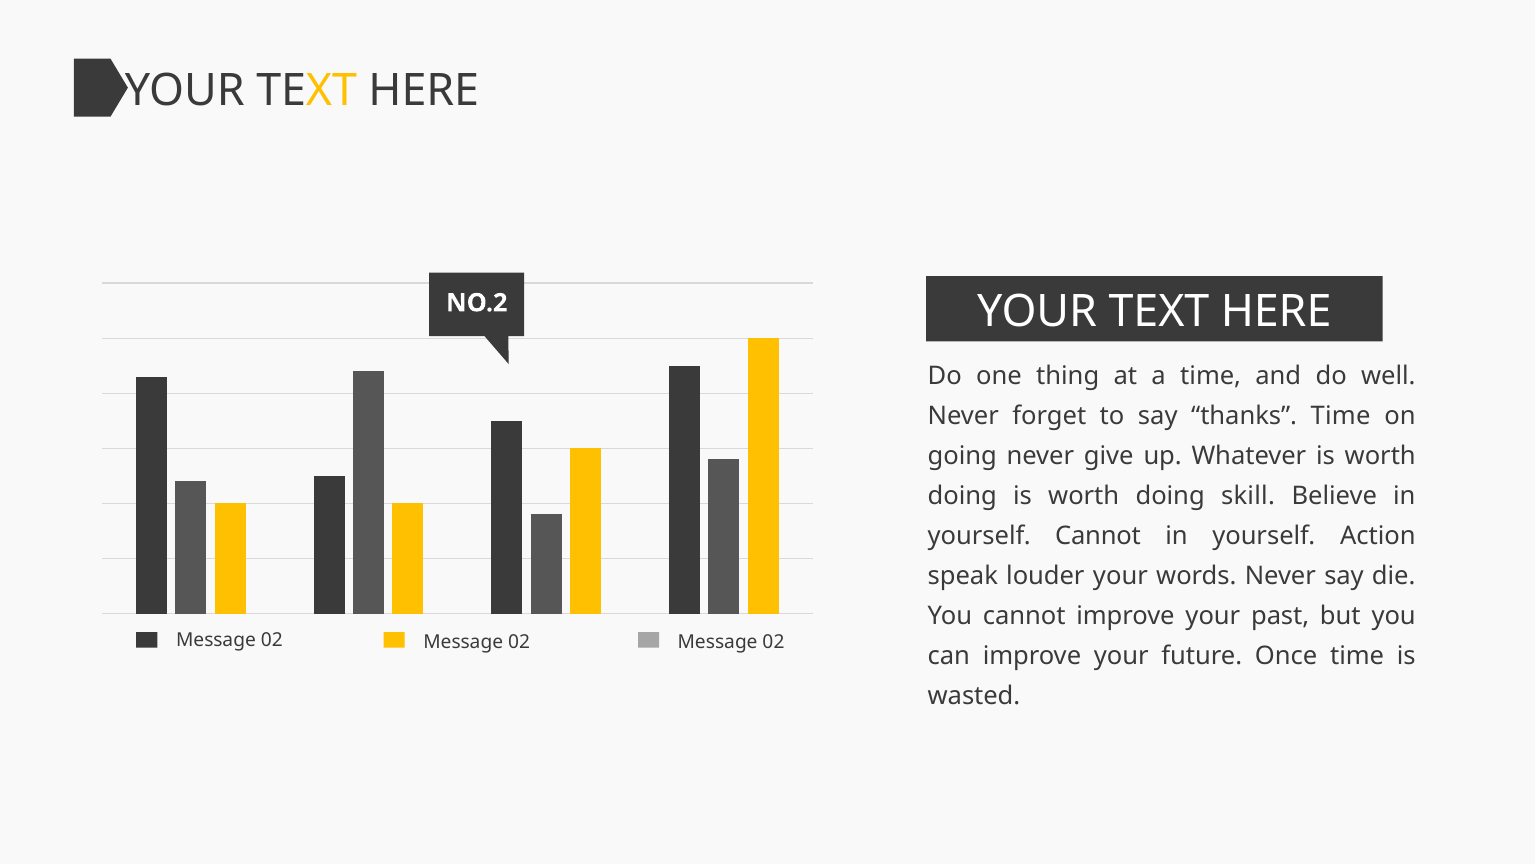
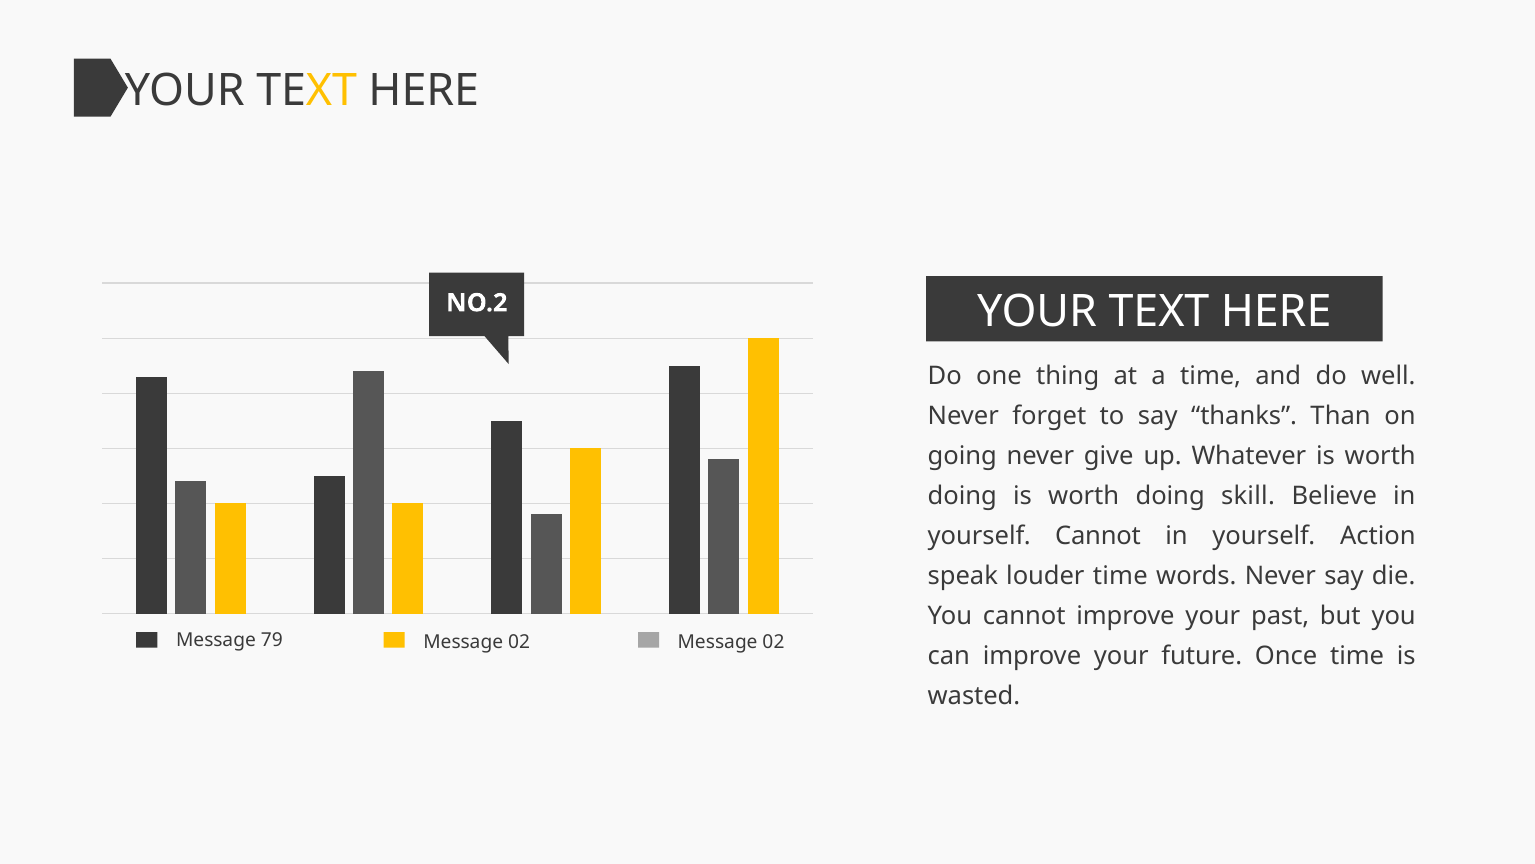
thanks Time: Time -> Than (1341, 416)
louder your: your -> time (1120, 576)
02: 02 -> 79 (272, 640)
